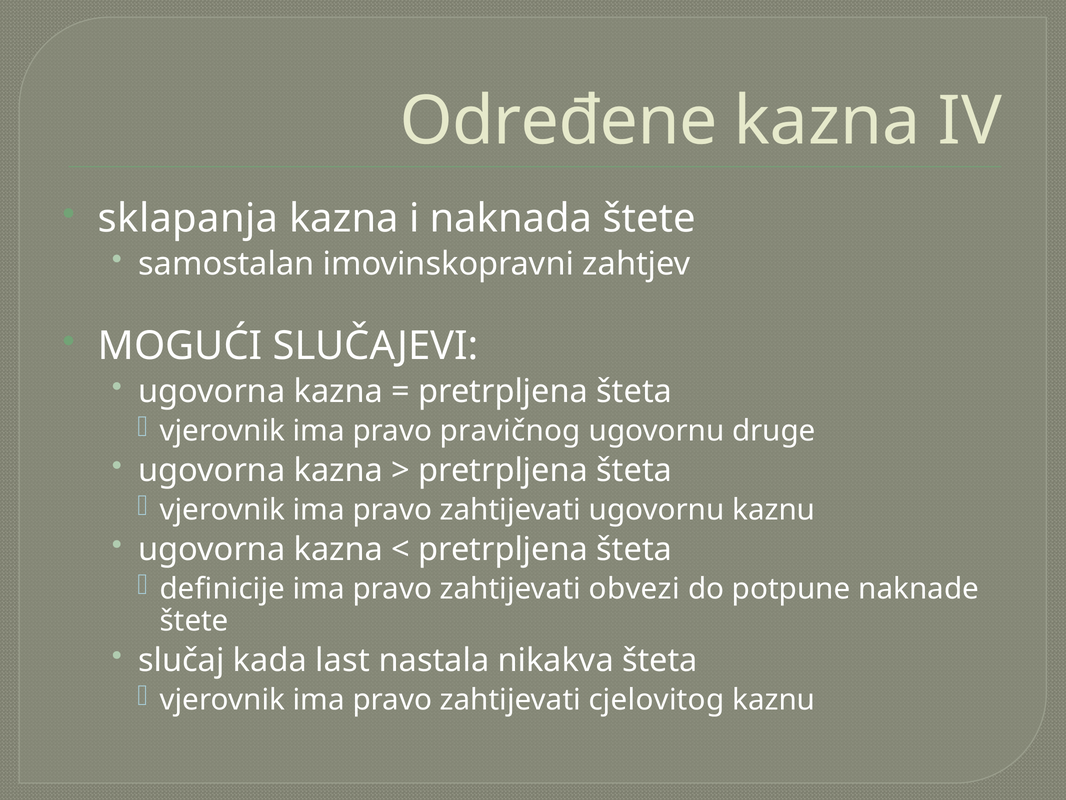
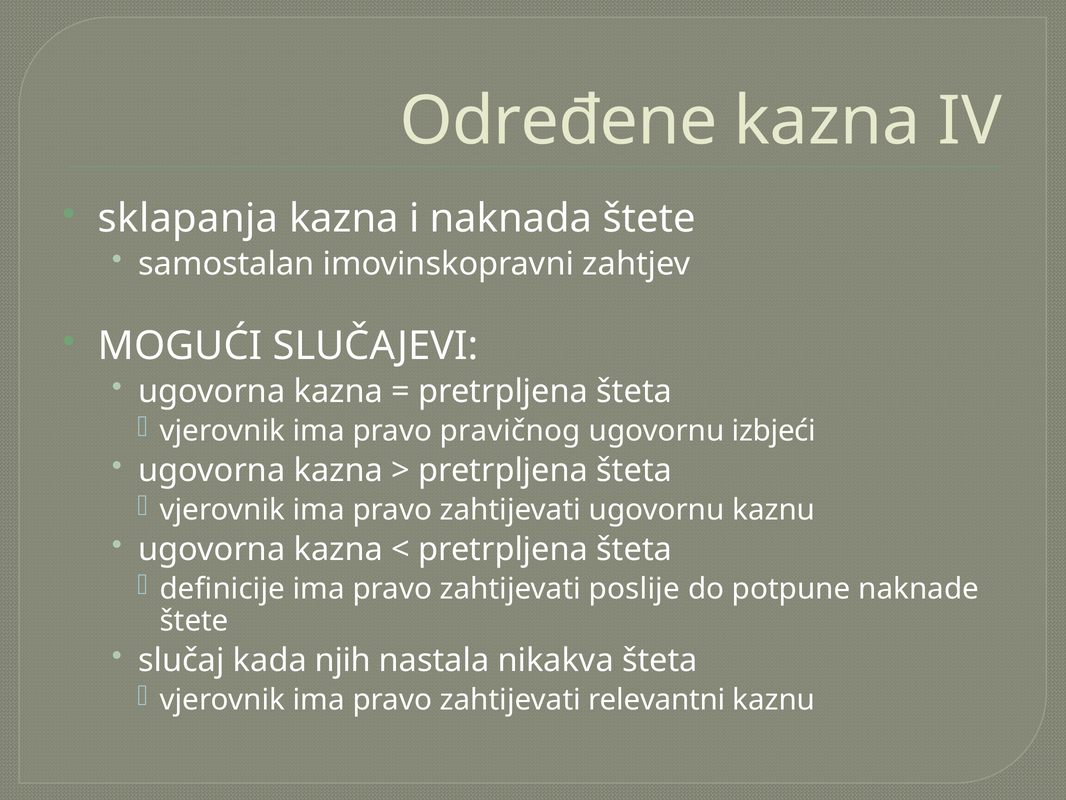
druge: druge -> izbjeći (774, 431)
obvezi: obvezi -> poslije (634, 589)
last: last -> njih (343, 660)
cjelovitog: cjelovitog -> relevantni (657, 700)
